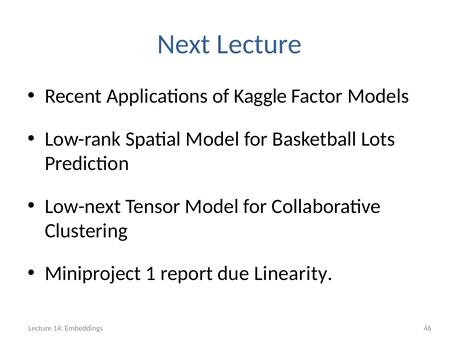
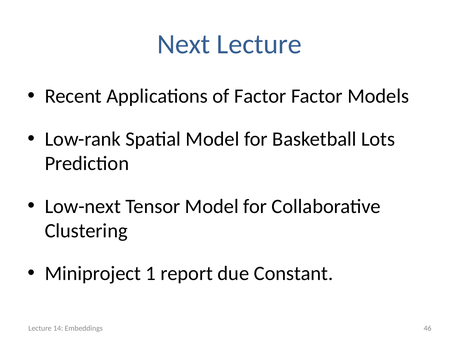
of Kaggle: Kaggle -> Factor (260, 96)
Linearity: Linearity -> Constant (293, 274)
